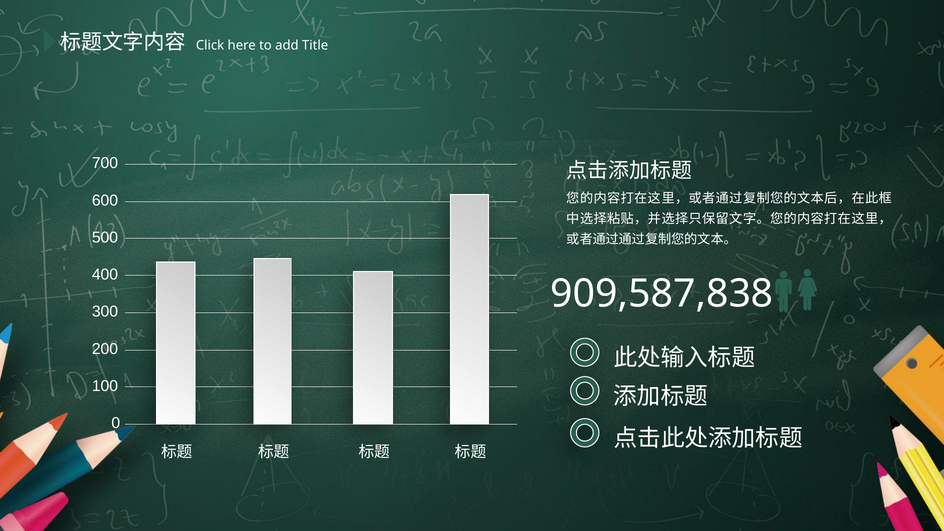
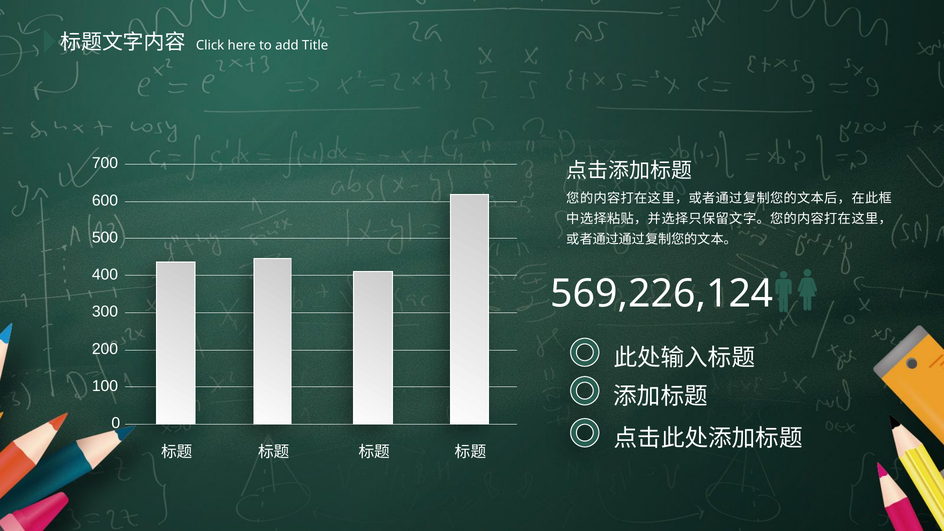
909,587,838: 909,587,838 -> 569,226,124 (662, 294)
